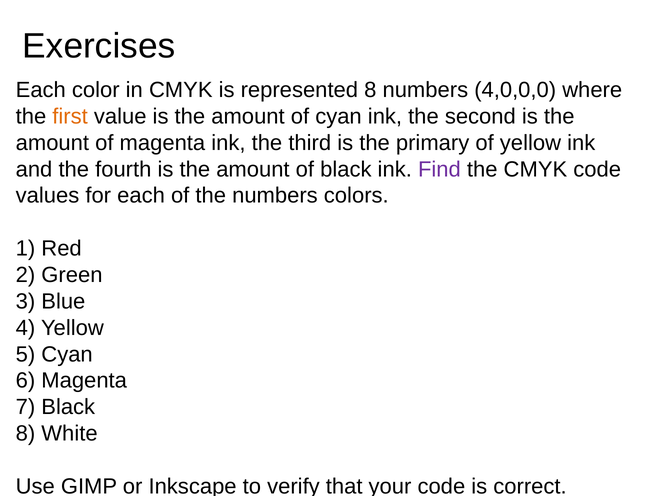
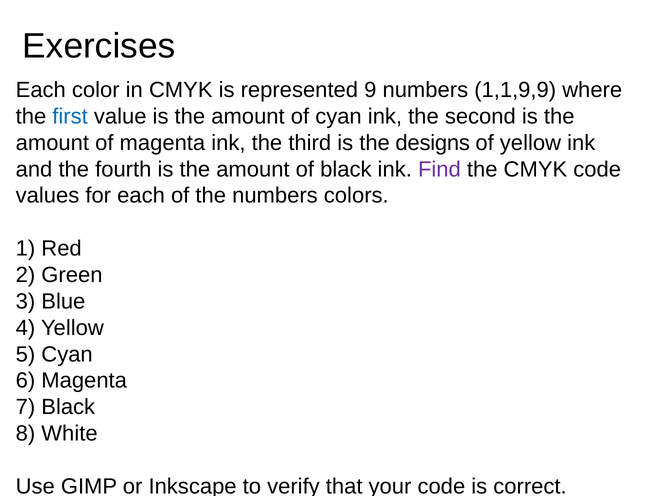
represented 8: 8 -> 9 (370, 90)
4,0,0,0: 4,0,0,0 -> 1,1,9,9 (515, 90)
first colour: orange -> blue (70, 117)
primary: primary -> designs (433, 143)
